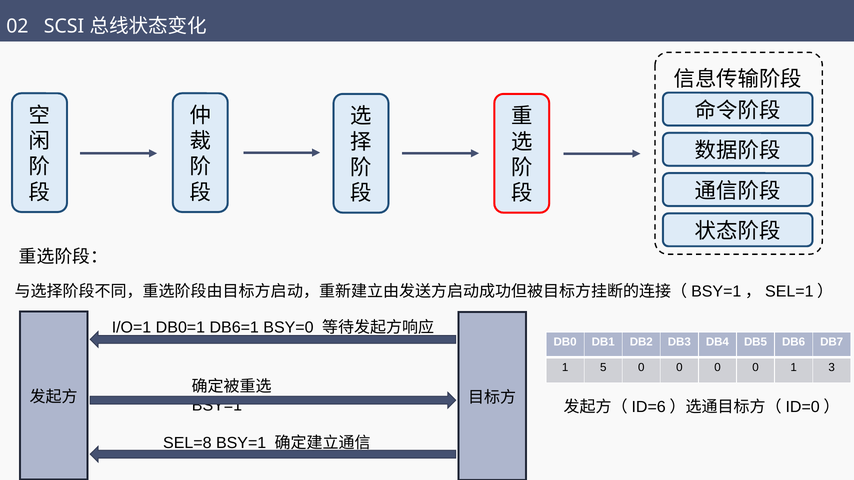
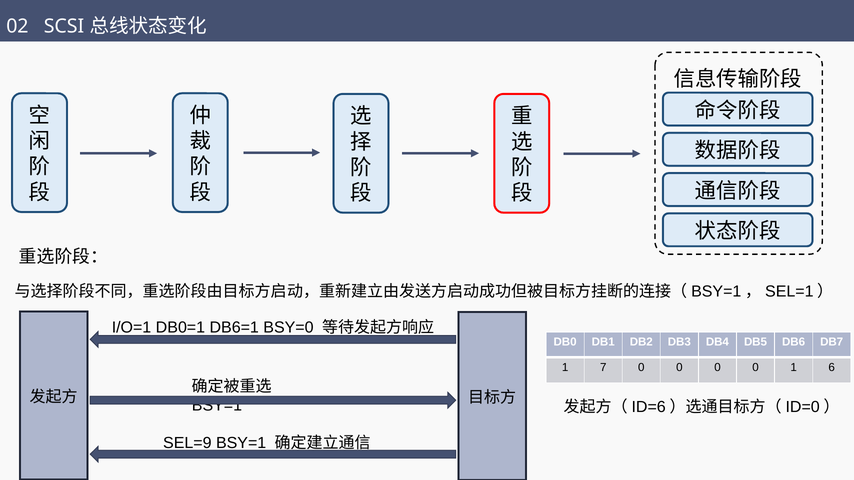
5: 5 -> 7 (603, 368)
3: 3 -> 6 (832, 368)
SEL=8: SEL=8 -> SEL=9 (187, 443)
